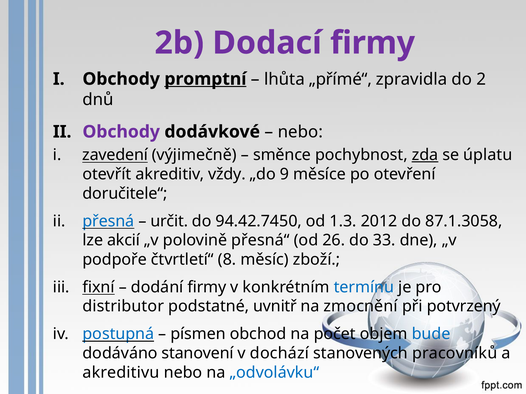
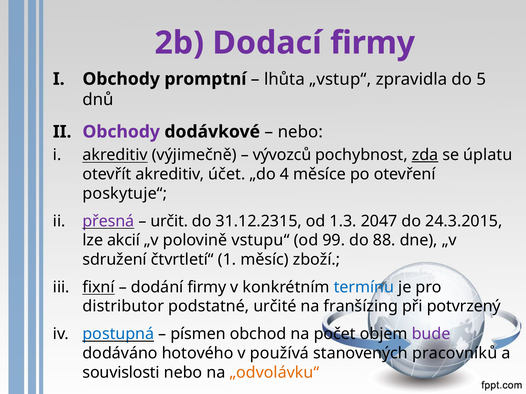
promptní underline: present -> none (205, 79)
„přímé“: „přímé“ -> „vstup“ (340, 79)
2: 2 -> 5 (481, 79)
zavedení: zavedení -> akreditiv (115, 155)
směnce: směnce -> vývozců (282, 155)
vždy: vždy -> účet (227, 174)
9: 9 -> 4 (285, 174)
doručitele“: doručitele“ -> poskytuje“ (125, 194)
přesná colour: blue -> purple (108, 221)
94.42.7450: 94.42.7450 -> 31.12.2315 (259, 221)
2012: 2012 -> 2047 (379, 221)
87.1.3058: 87.1.3058 -> 24.3.2015 (464, 221)
přesná“: přesná“ -> vstupu“ (260, 241)
26: 26 -> 99 (334, 241)
33: 33 -> 88 (384, 241)
podpoře: podpoře -> sdružení (115, 260)
8: 8 -> 1 (227, 260)
uvnitř: uvnitř -> určité (275, 307)
zmocnění: zmocnění -> franšízing (361, 307)
bude colour: blue -> purple (431, 334)
stanovení: stanovení -> hotového (198, 354)
dochází: dochází -> používá (279, 354)
akreditivu: akreditivu -> souvislosti (121, 373)
„odvolávku“ colour: blue -> orange (274, 373)
